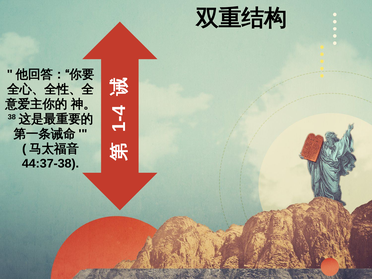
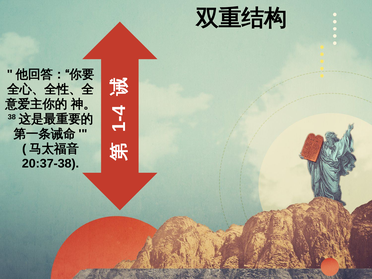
44:37-38: 44:37-38 -> 20:37-38 (50, 164)
